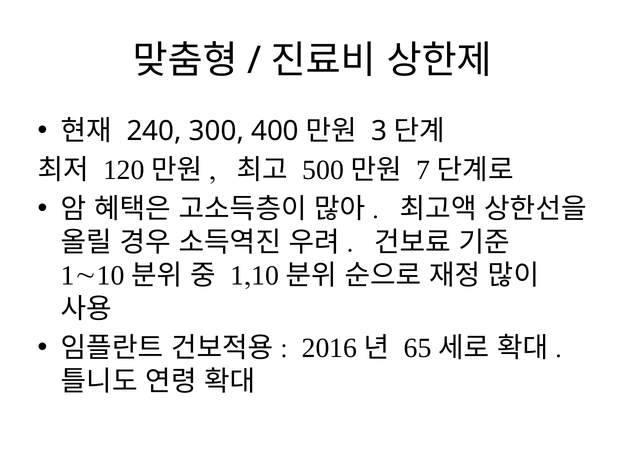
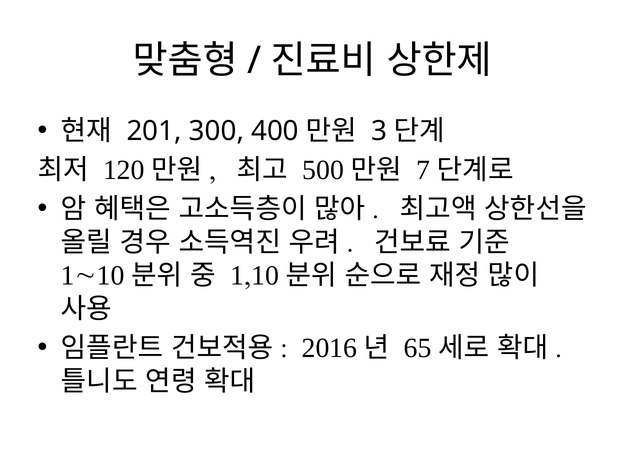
240: 240 -> 201 (154, 131)
